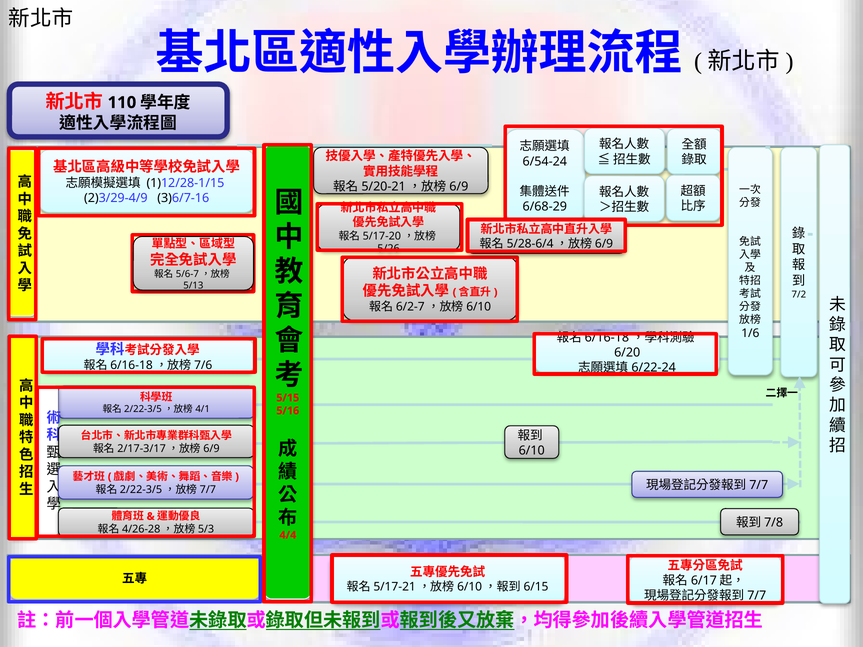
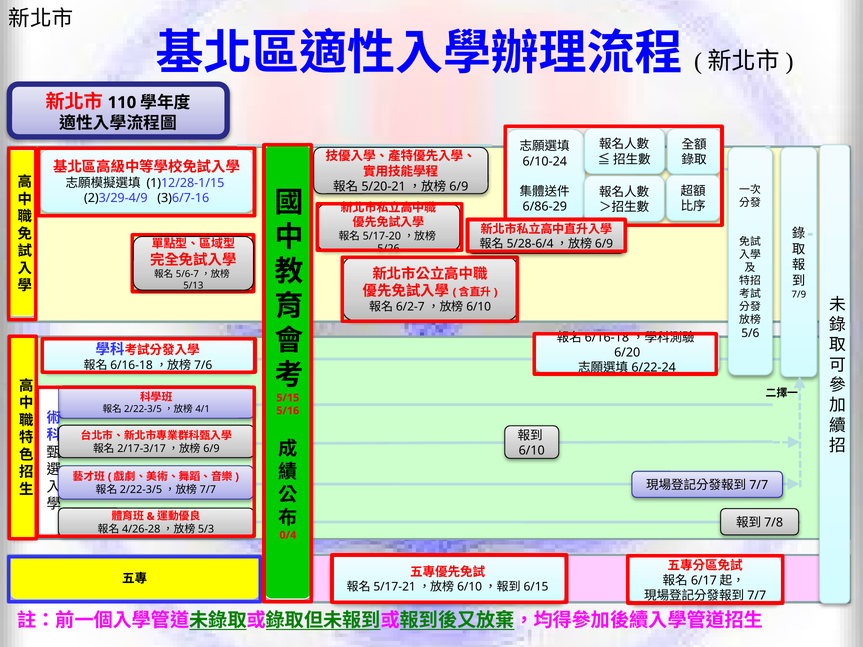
6/54-24: 6/54-24 -> 6/10-24 (545, 161)
6/68-29: 6/68-29 -> 6/86-29 (545, 207)
7/2: 7/2 -> 7/9 (799, 294)
1/6: 1/6 -> 5/6 (750, 333)
4/4: 4/4 -> 0/4 (288, 535)
